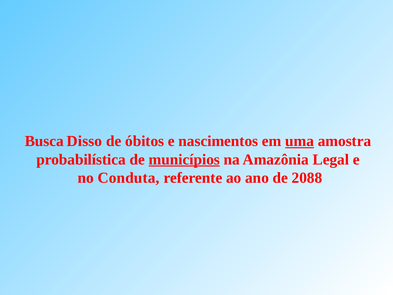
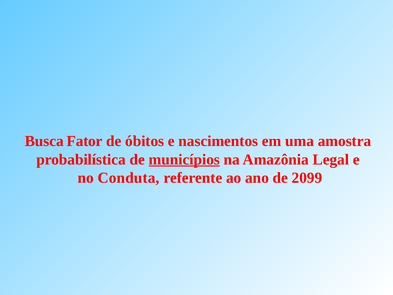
Disso: Disso -> Fator (85, 141)
uma underline: present -> none (300, 141)
2088: 2088 -> 2099 (307, 178)
